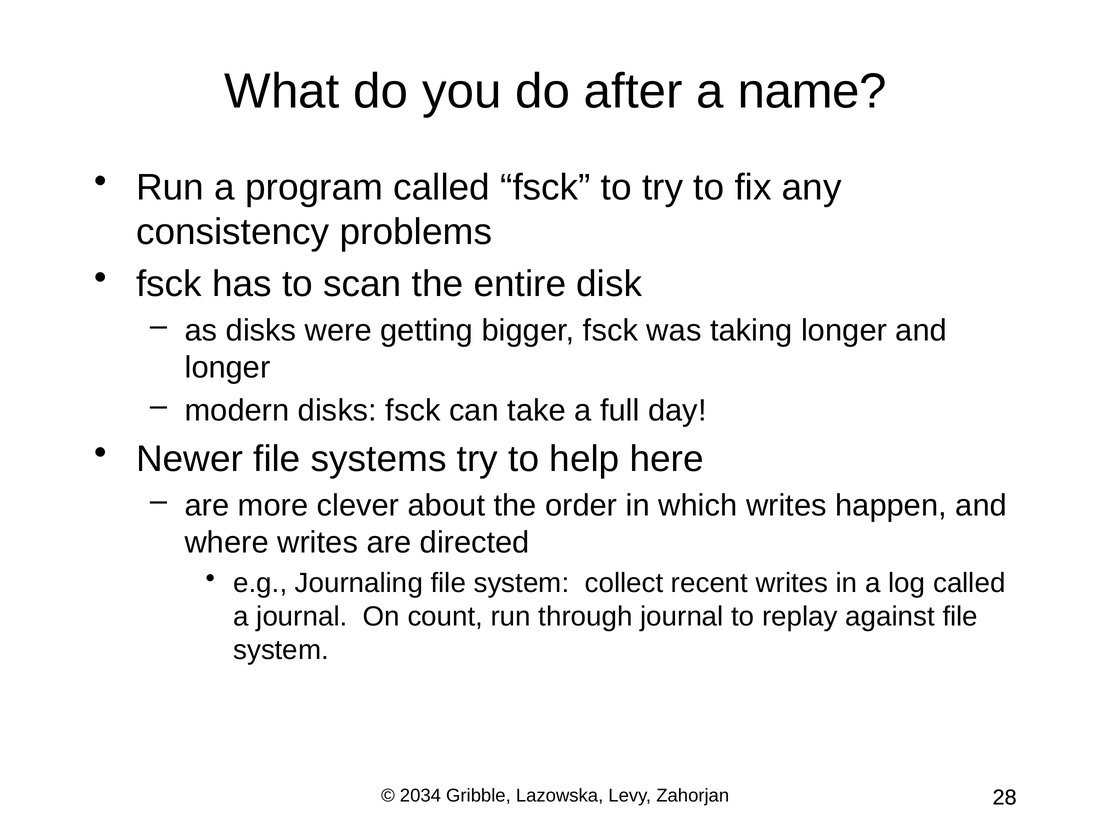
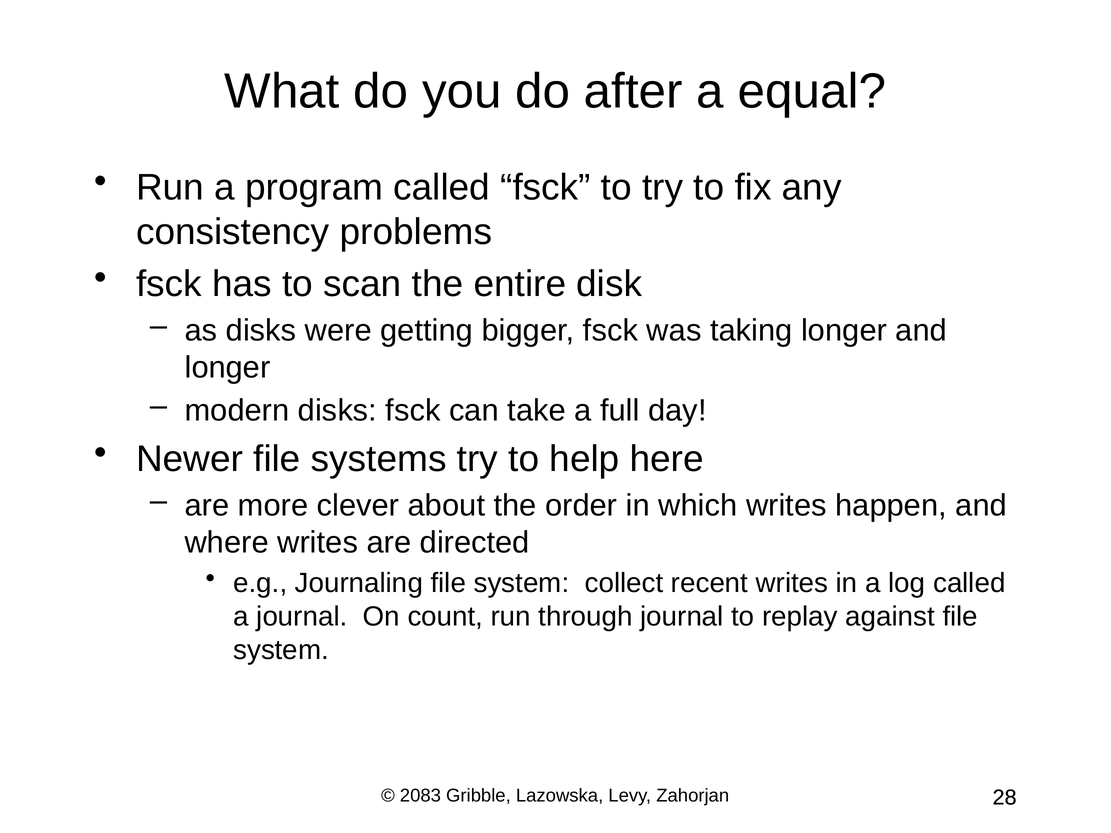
name: name -> equal (812, 91)
2034: 2034 -> 2083 (420, 796)
